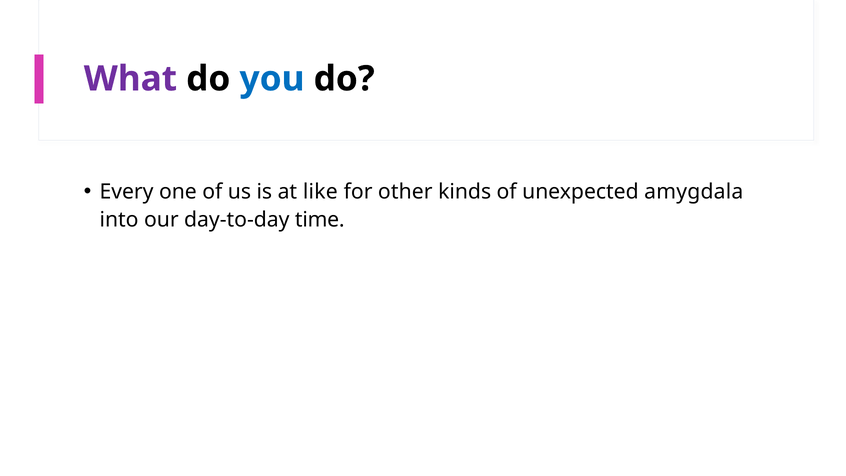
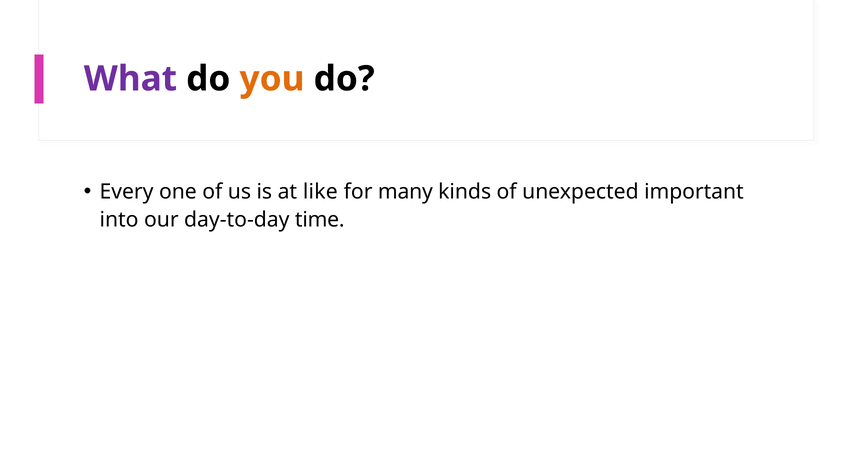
you colour: blue -> orange (272, 79)
other: other -> many (405, 192)
amygdala: amygdala -> important (694, 192)
